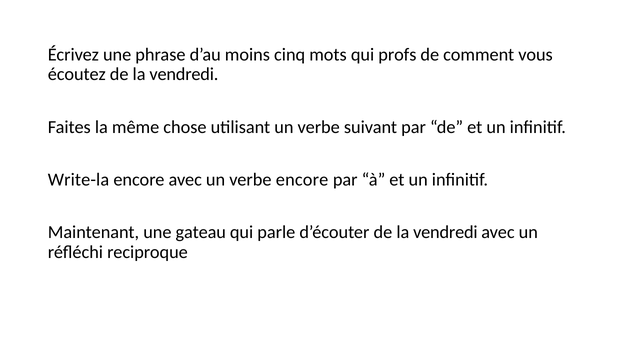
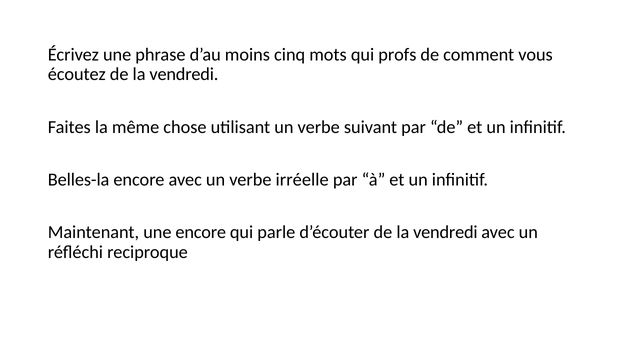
Write-la: Write-la -> Belles-la (79, 179)
verbe encore: encore -> irréelle (302, 179)
une gateau: gateau -> encore (201, 232)
